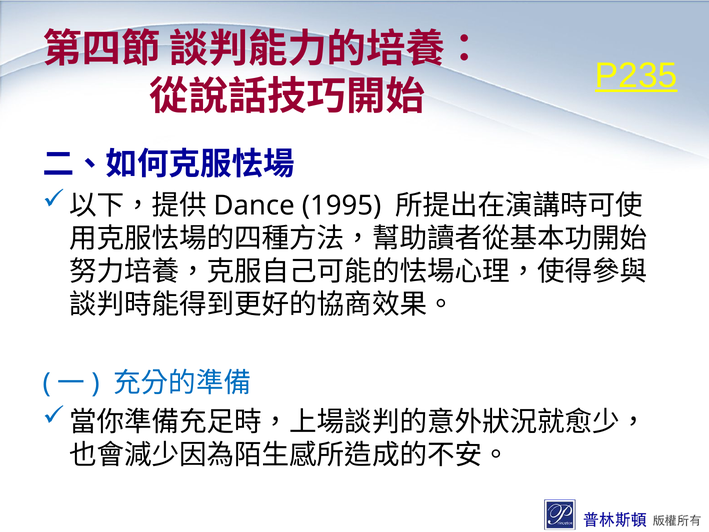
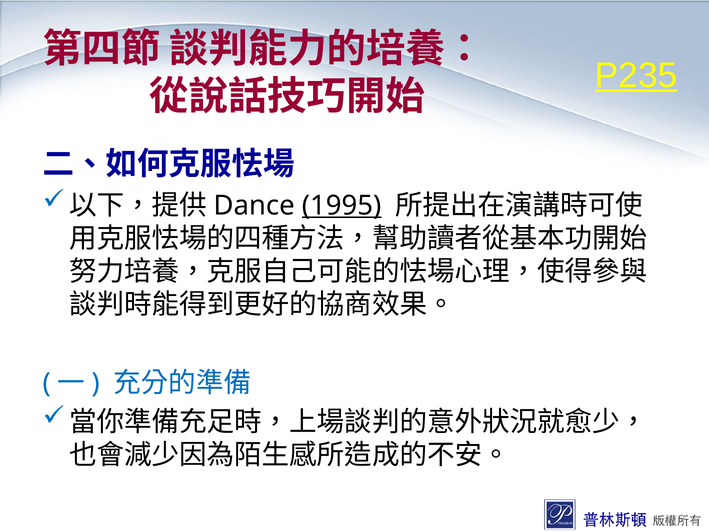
1995 underline: none -> present (342, 205)
